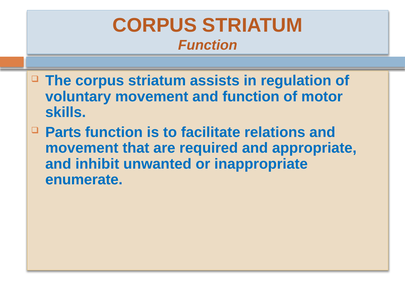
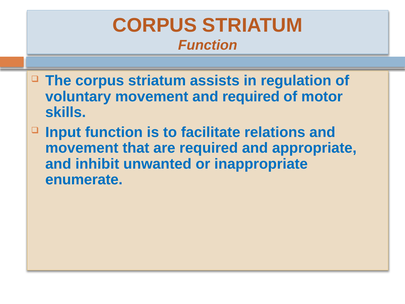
and function: function -> required (251, 97)
Parts: Parts -> Input (63, 132)
